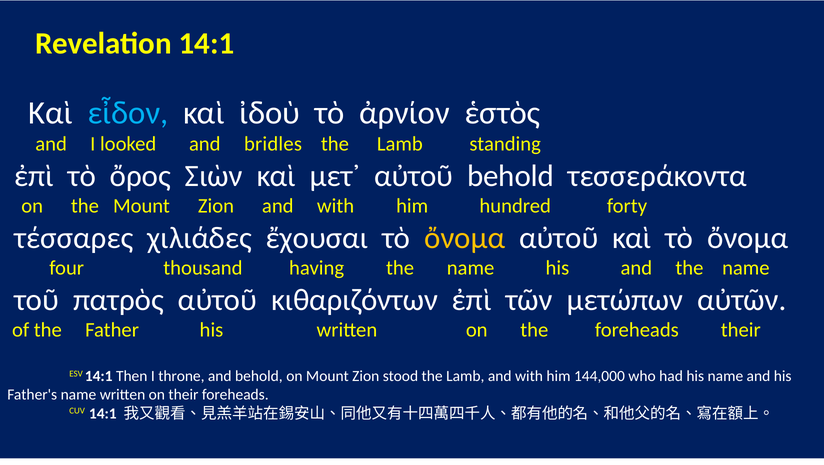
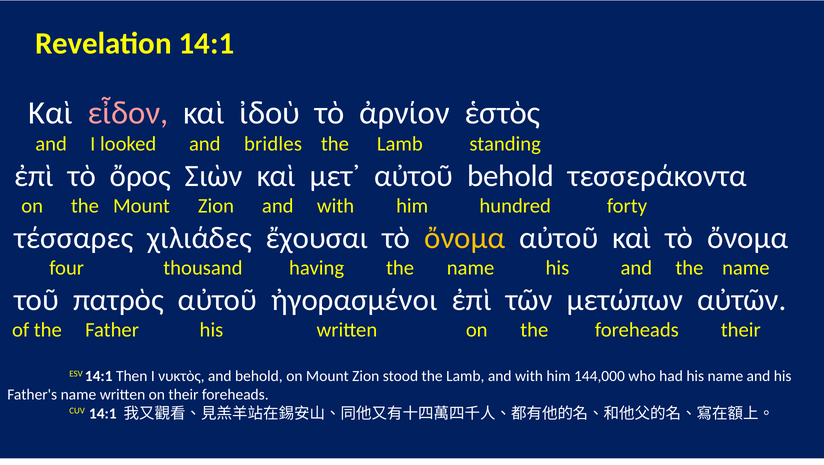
εἶδον colour: light blue -> pink (128, 113)
κιθαριζόντων: κιθαριζόντων -> ἠγορασμένοι (354, 300)
throne: throne -> νυκτὸς (181, 376)
